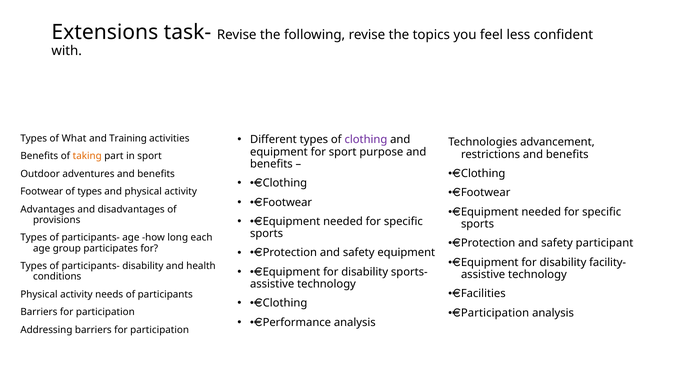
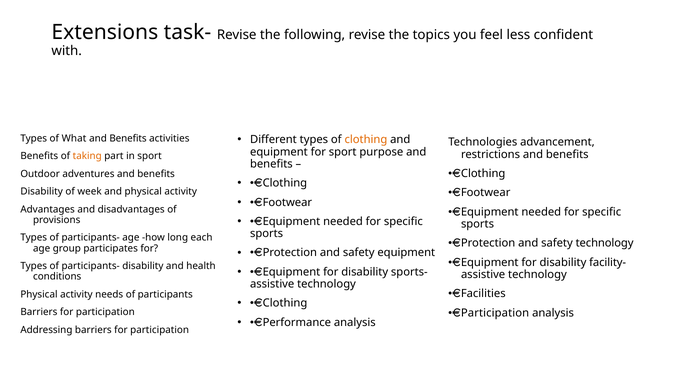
clothing colour: purple -> orange (366, 140)
Training: Training -> Benefits (128, 138)
Footwear: Footwear -> Disability (42, 191)
of types: types -> week (90, 191)
safety participant: participant -> technology (605, 243)
